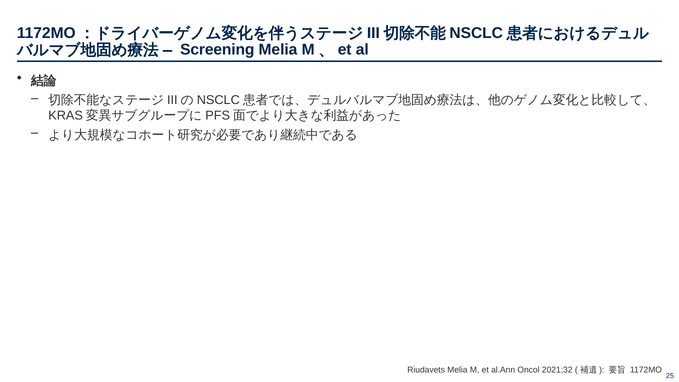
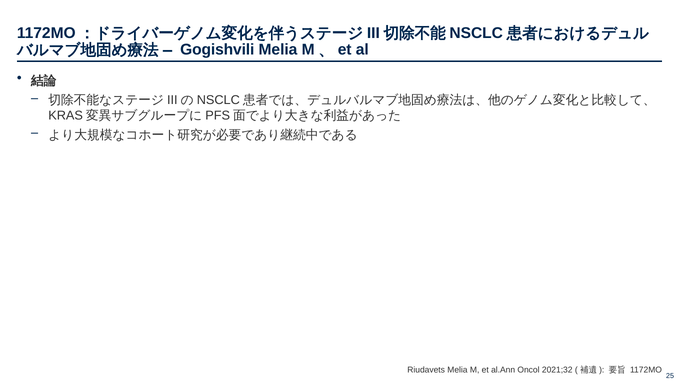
Screening: Screening -> Gogishvili (217, 50)
